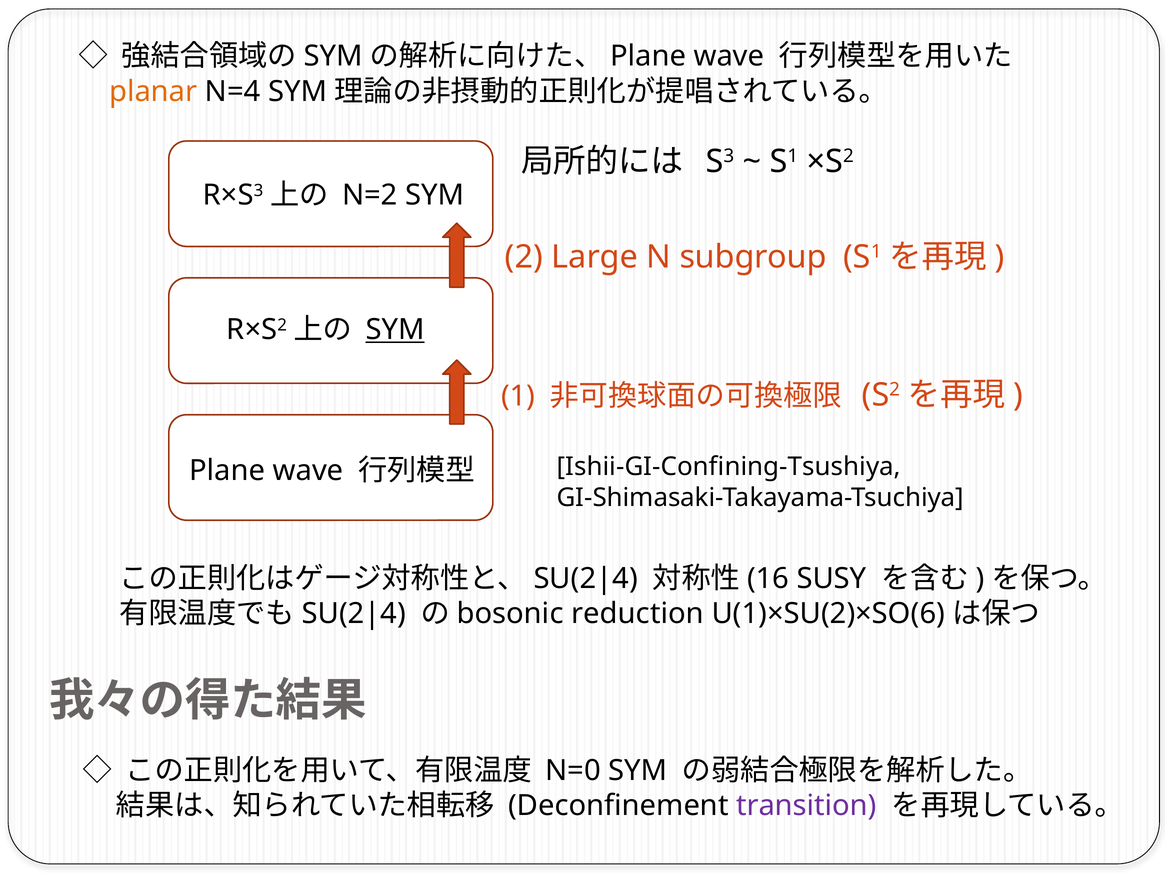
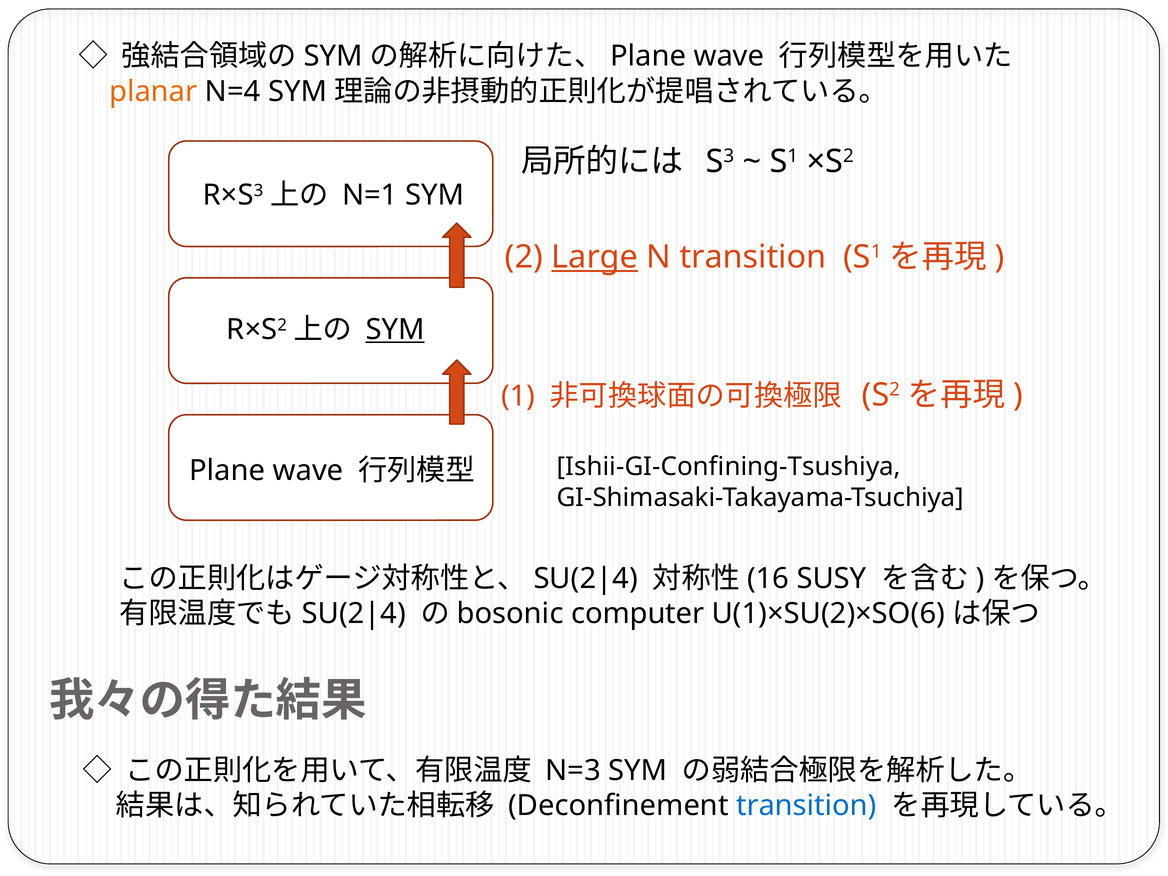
N=2: N=2 -> N=1 (370, 195)
Large underline: none -> present (595, 257)
N subgroup: subgroup -> transition (753, 257)
reduction: reduction -> computer (638, 614)
N=0: N=0 -> N=3 (573, 771)
transition colour: purple -> blue (806, 806)
